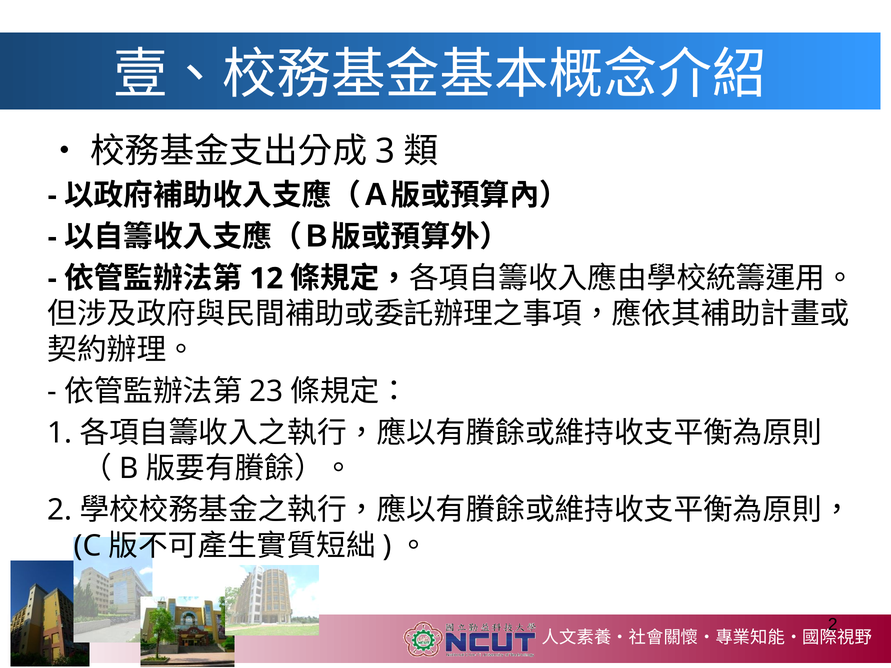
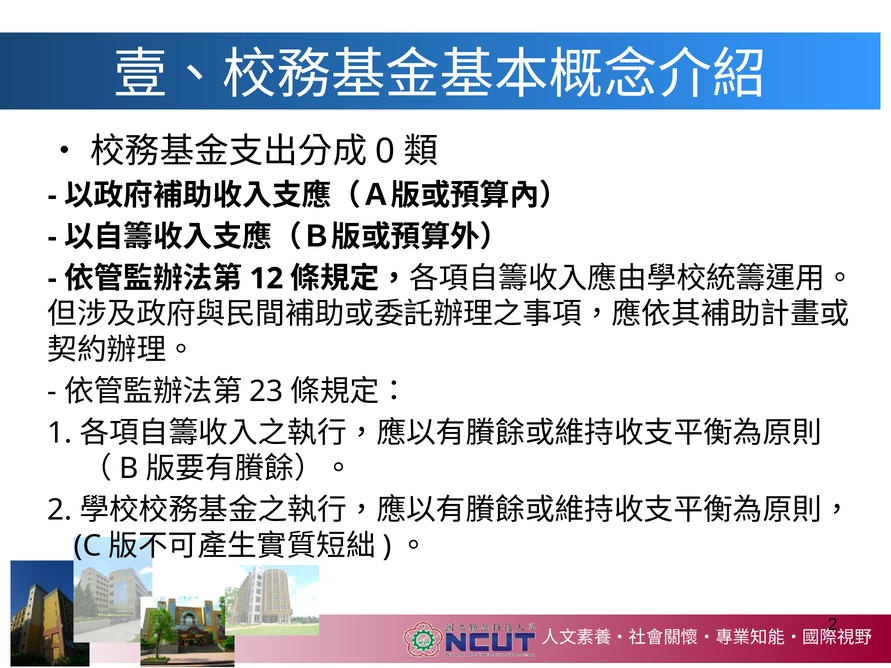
3: 3 -> 0 (385, 151)
